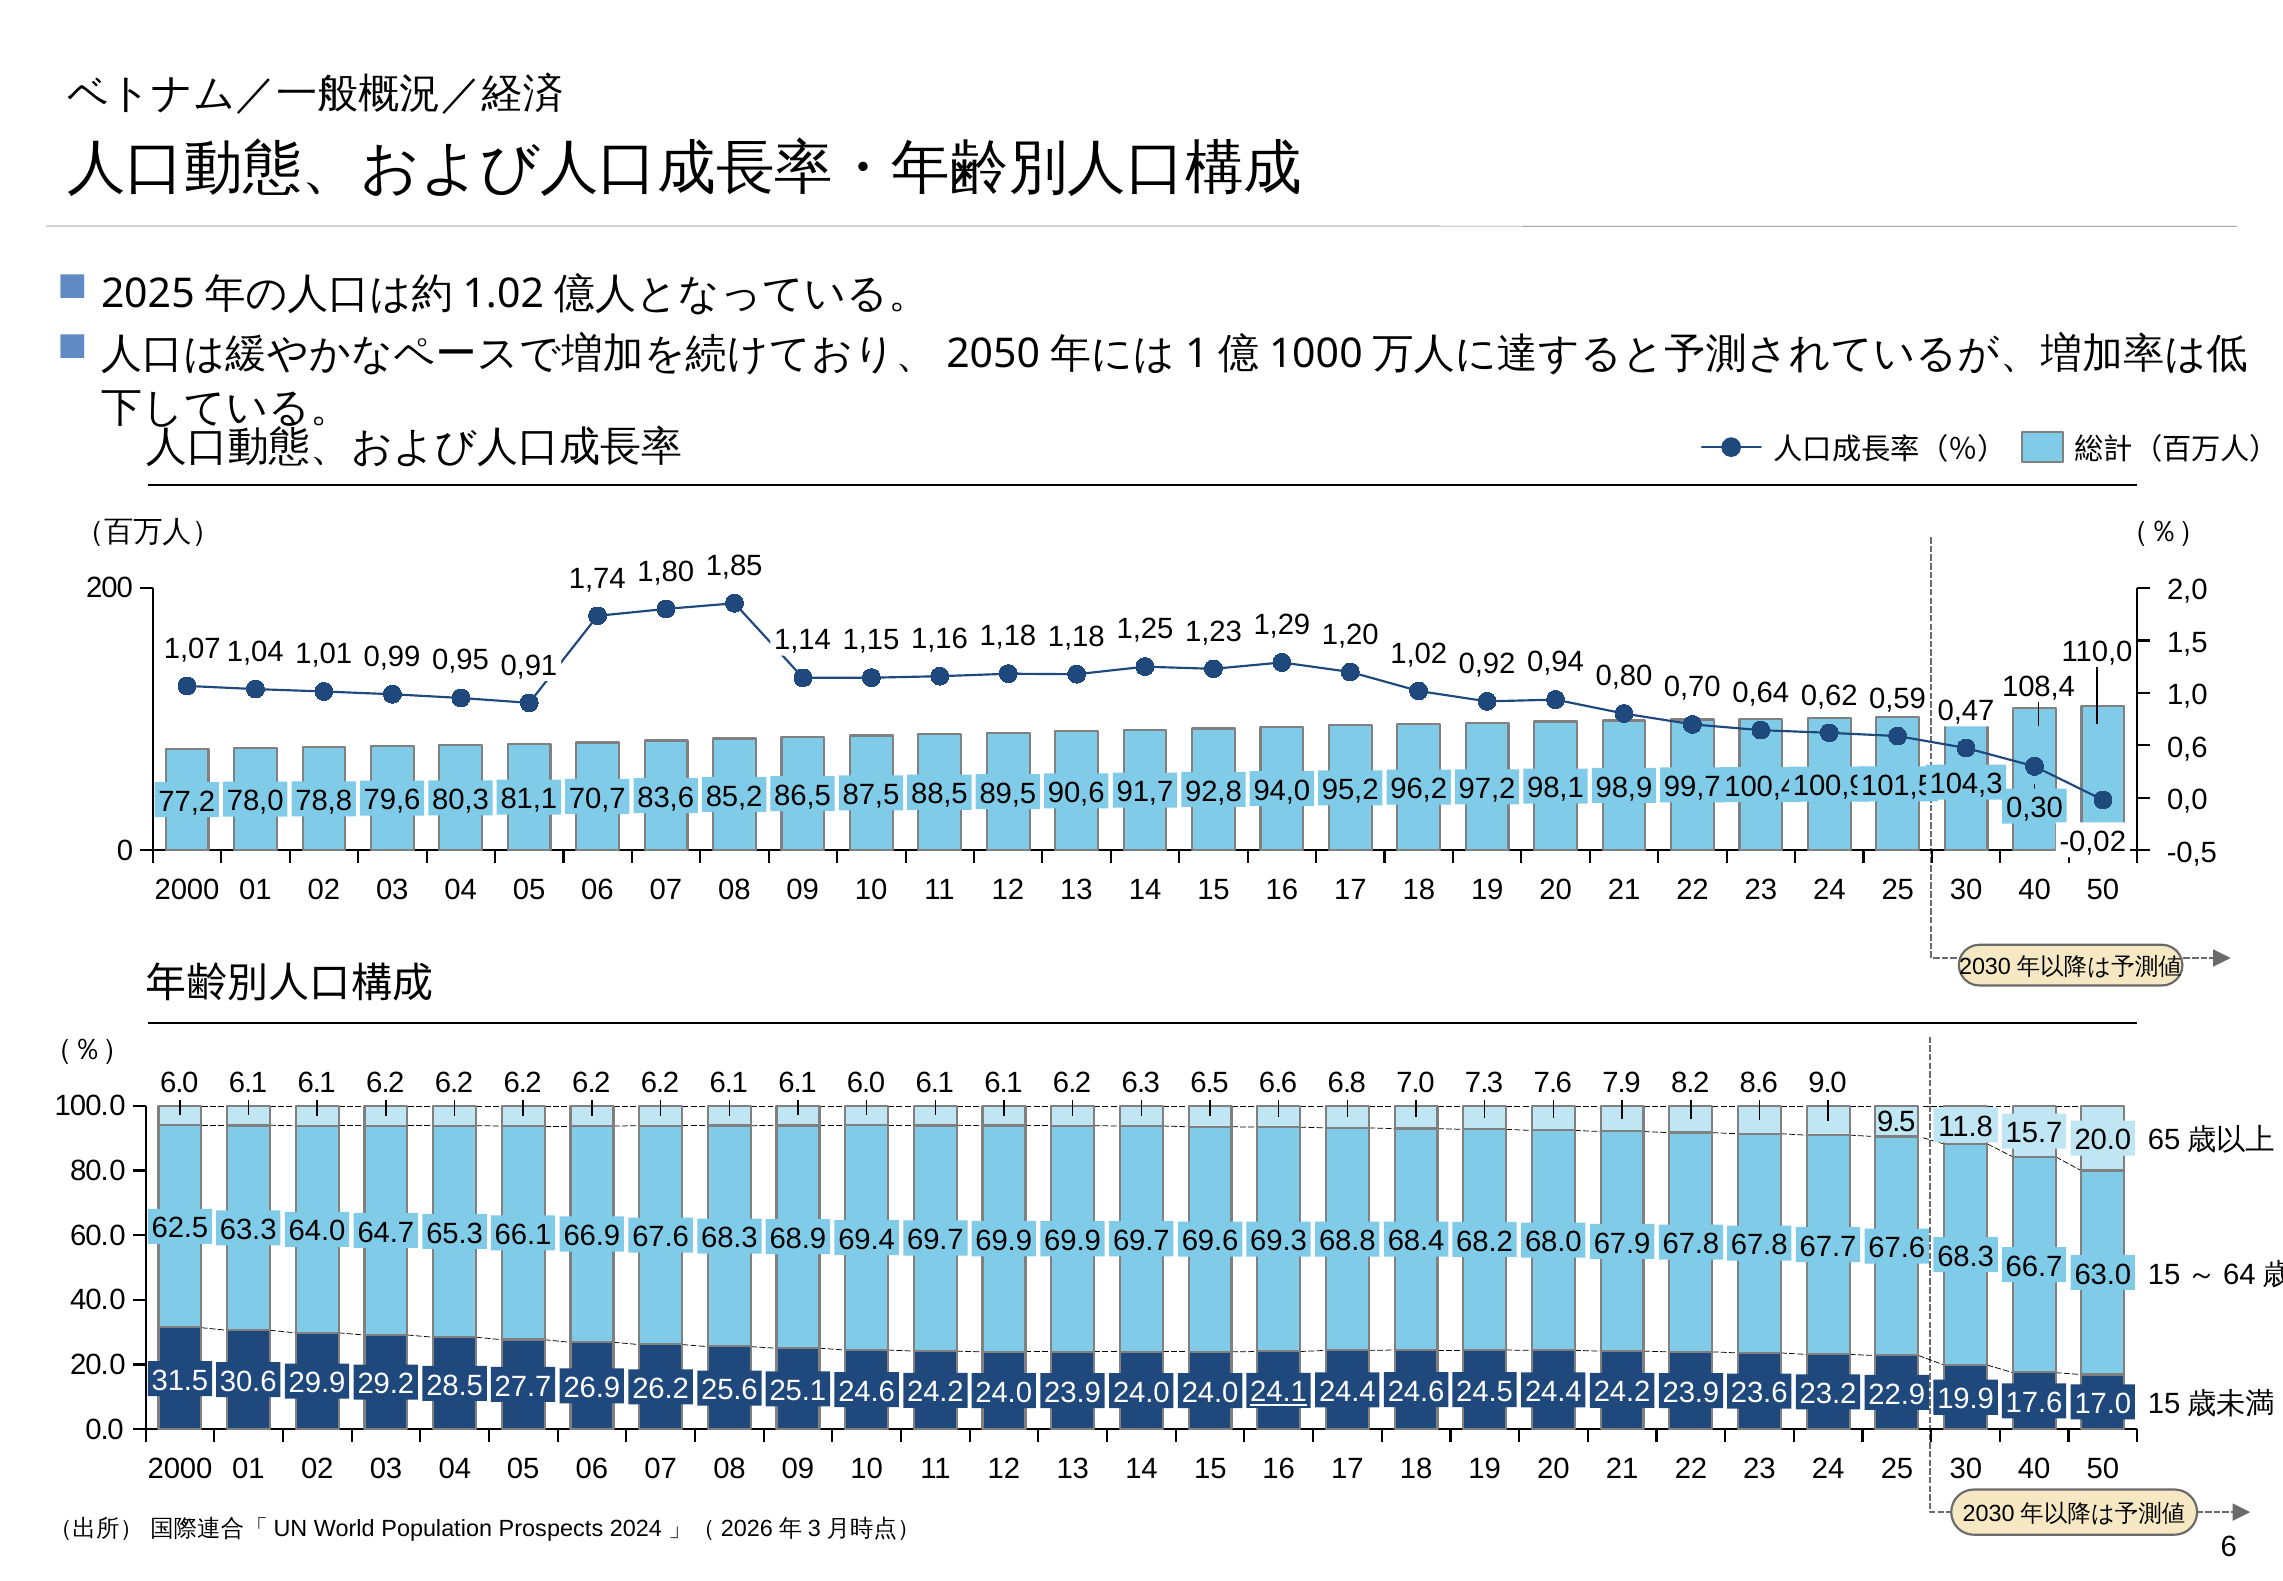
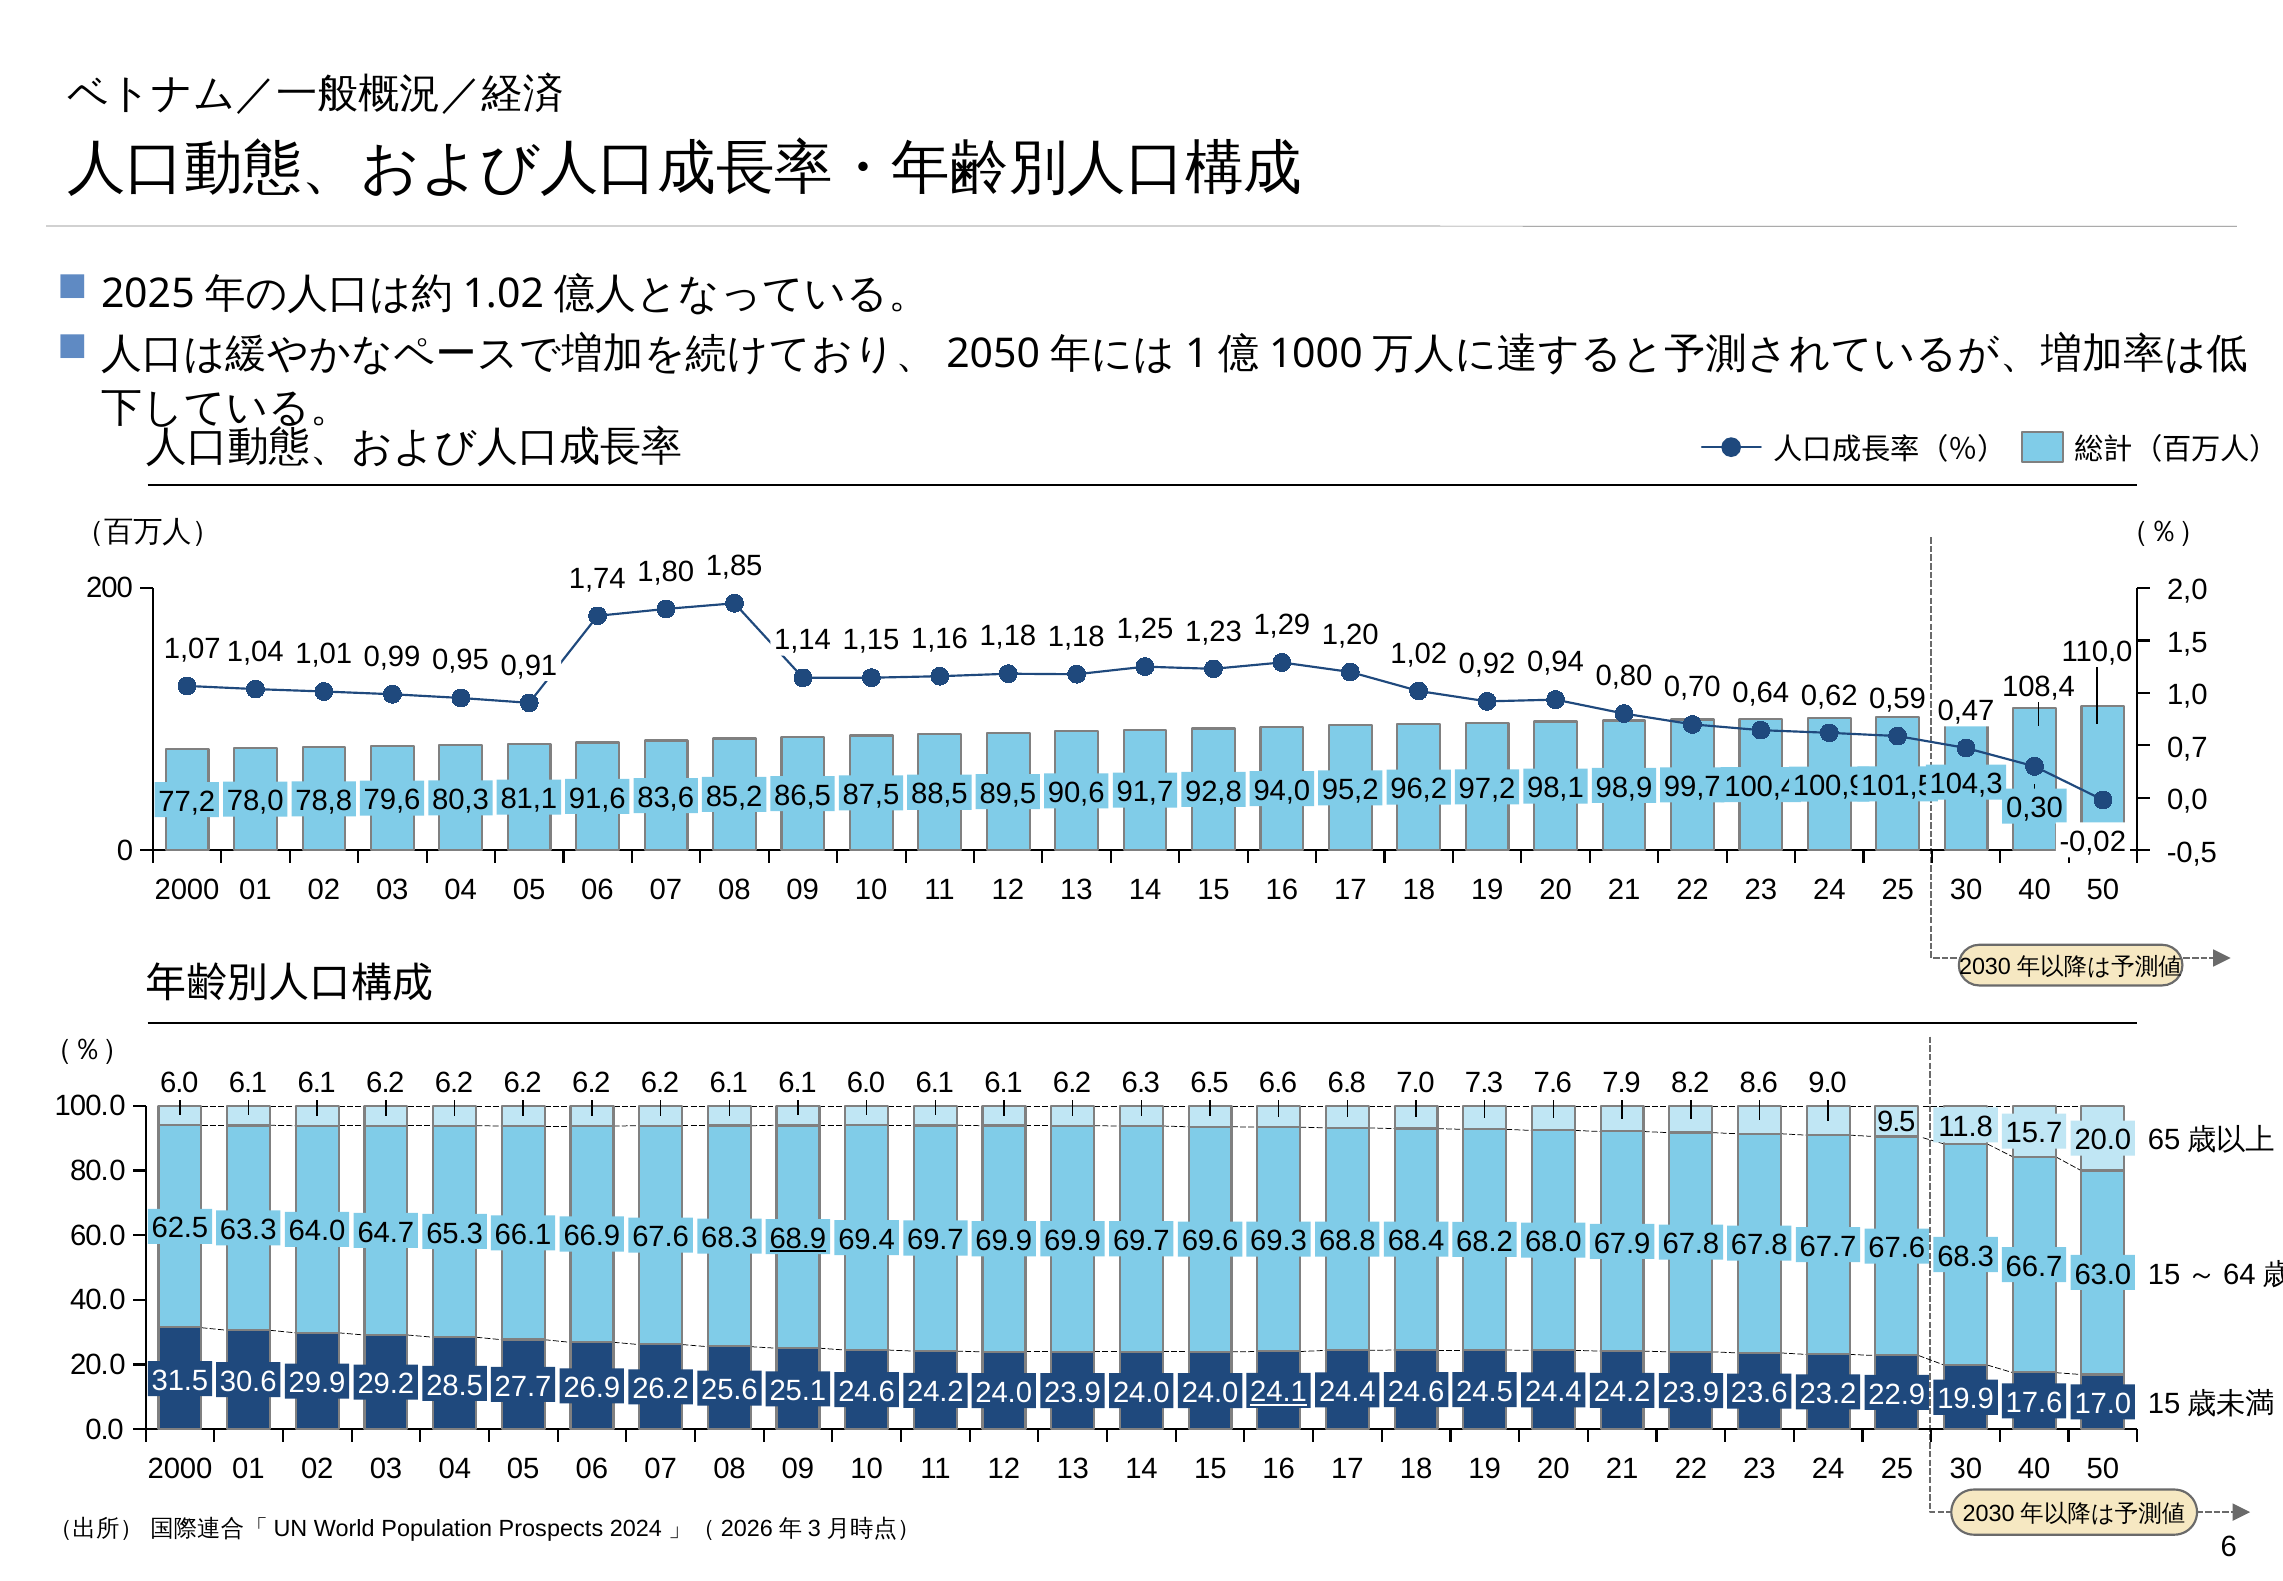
0,6: 0,6 -> 0,7 (2187, 747)
70,7: 70,7 -> 91,6 (597, 798)
68.9 underline: none -> present (798, 1238)
